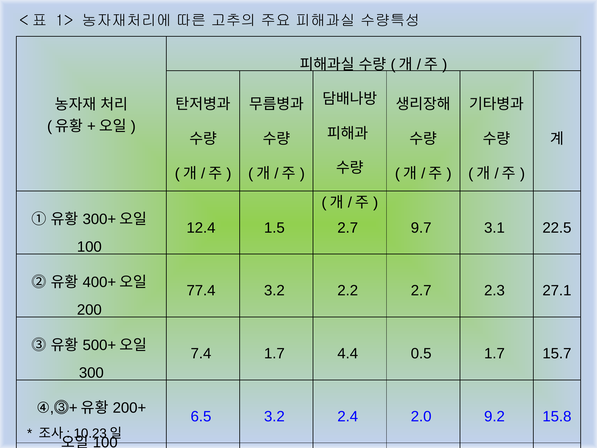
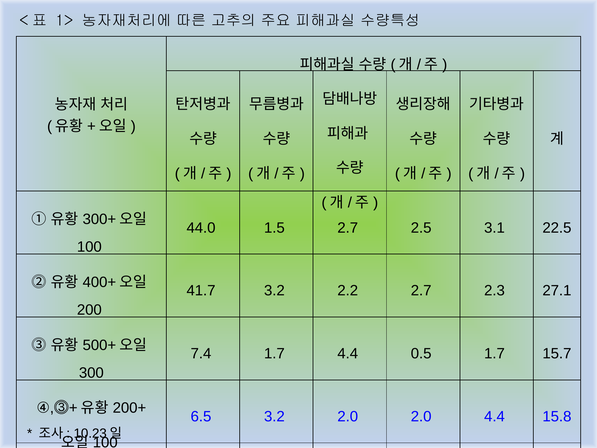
12.4: 12.4 -> 44.0 (201, 228)
9.7: 9.7 -> 2.5 (421, 228)
77.4: 77.4 -> 41.7 (201, 291)
3.2 2.4: 2.4 -> 2.0 (348, 416)
2.0 9.2: 9.2 -> 4.4 (495, 416)
